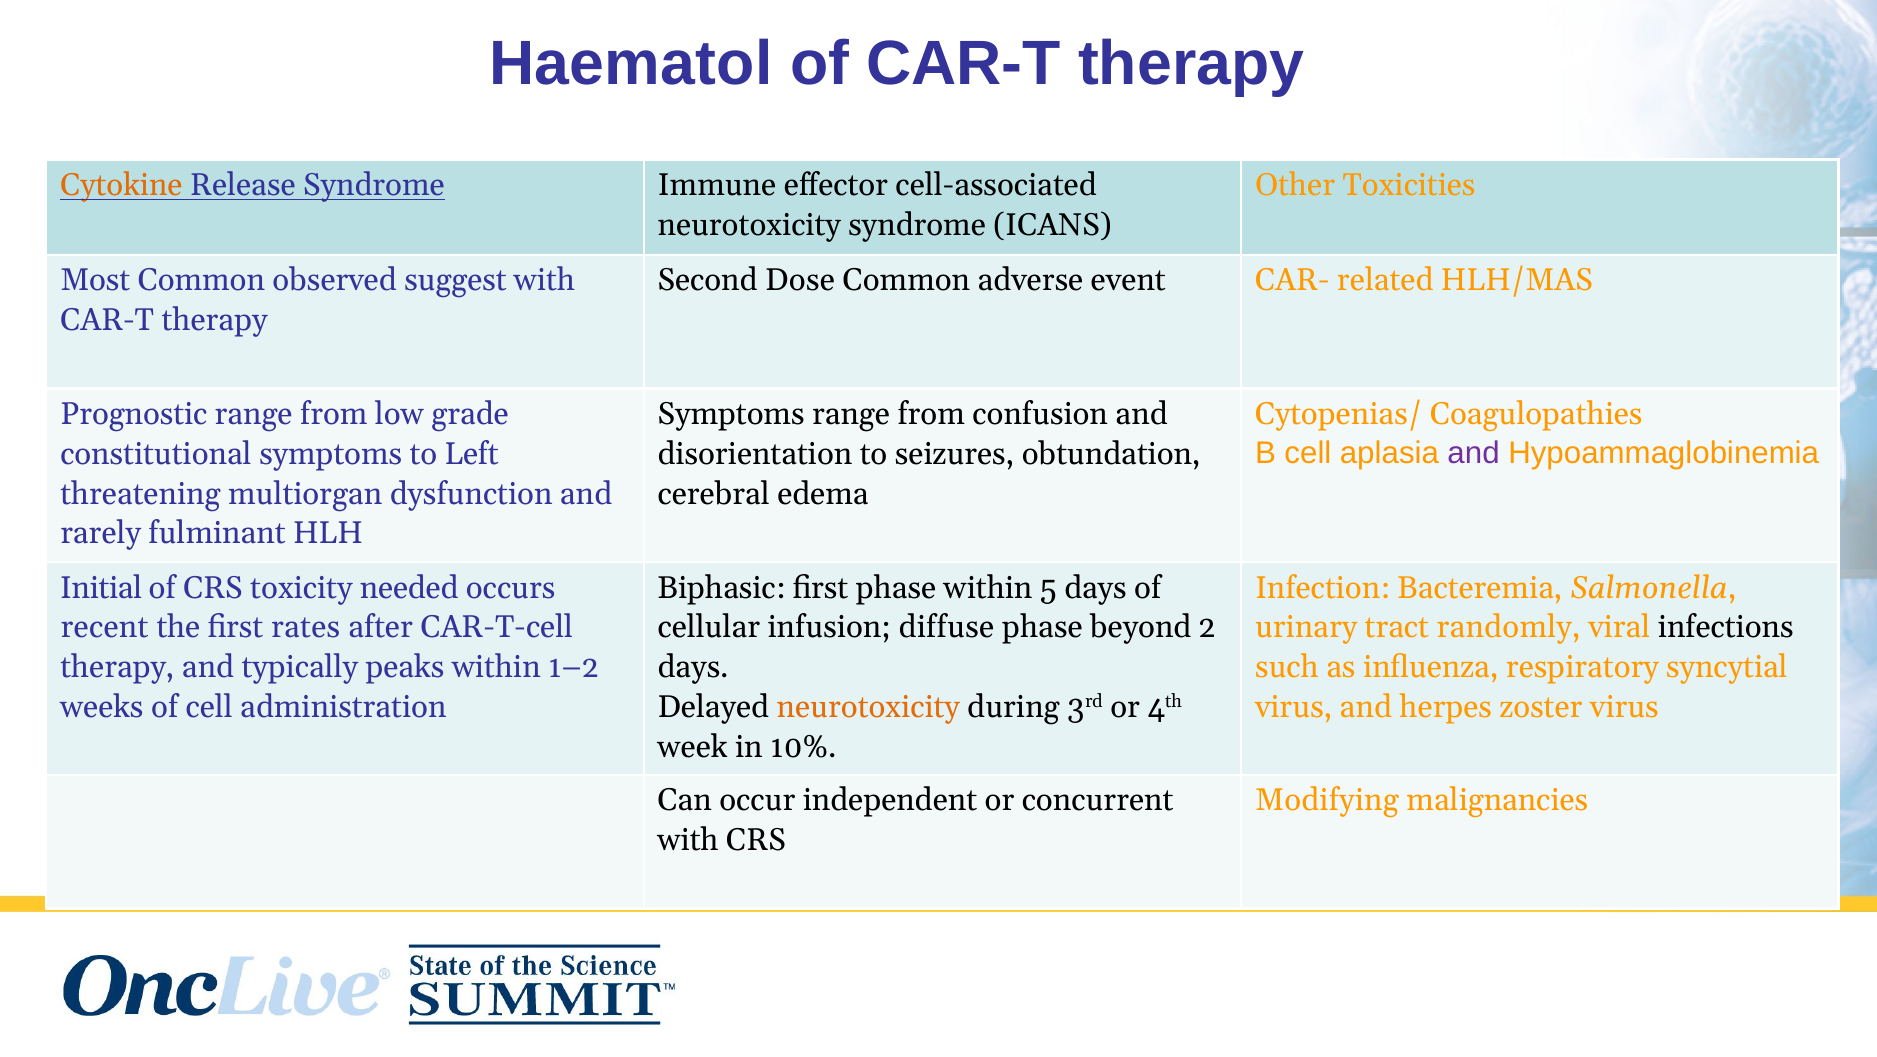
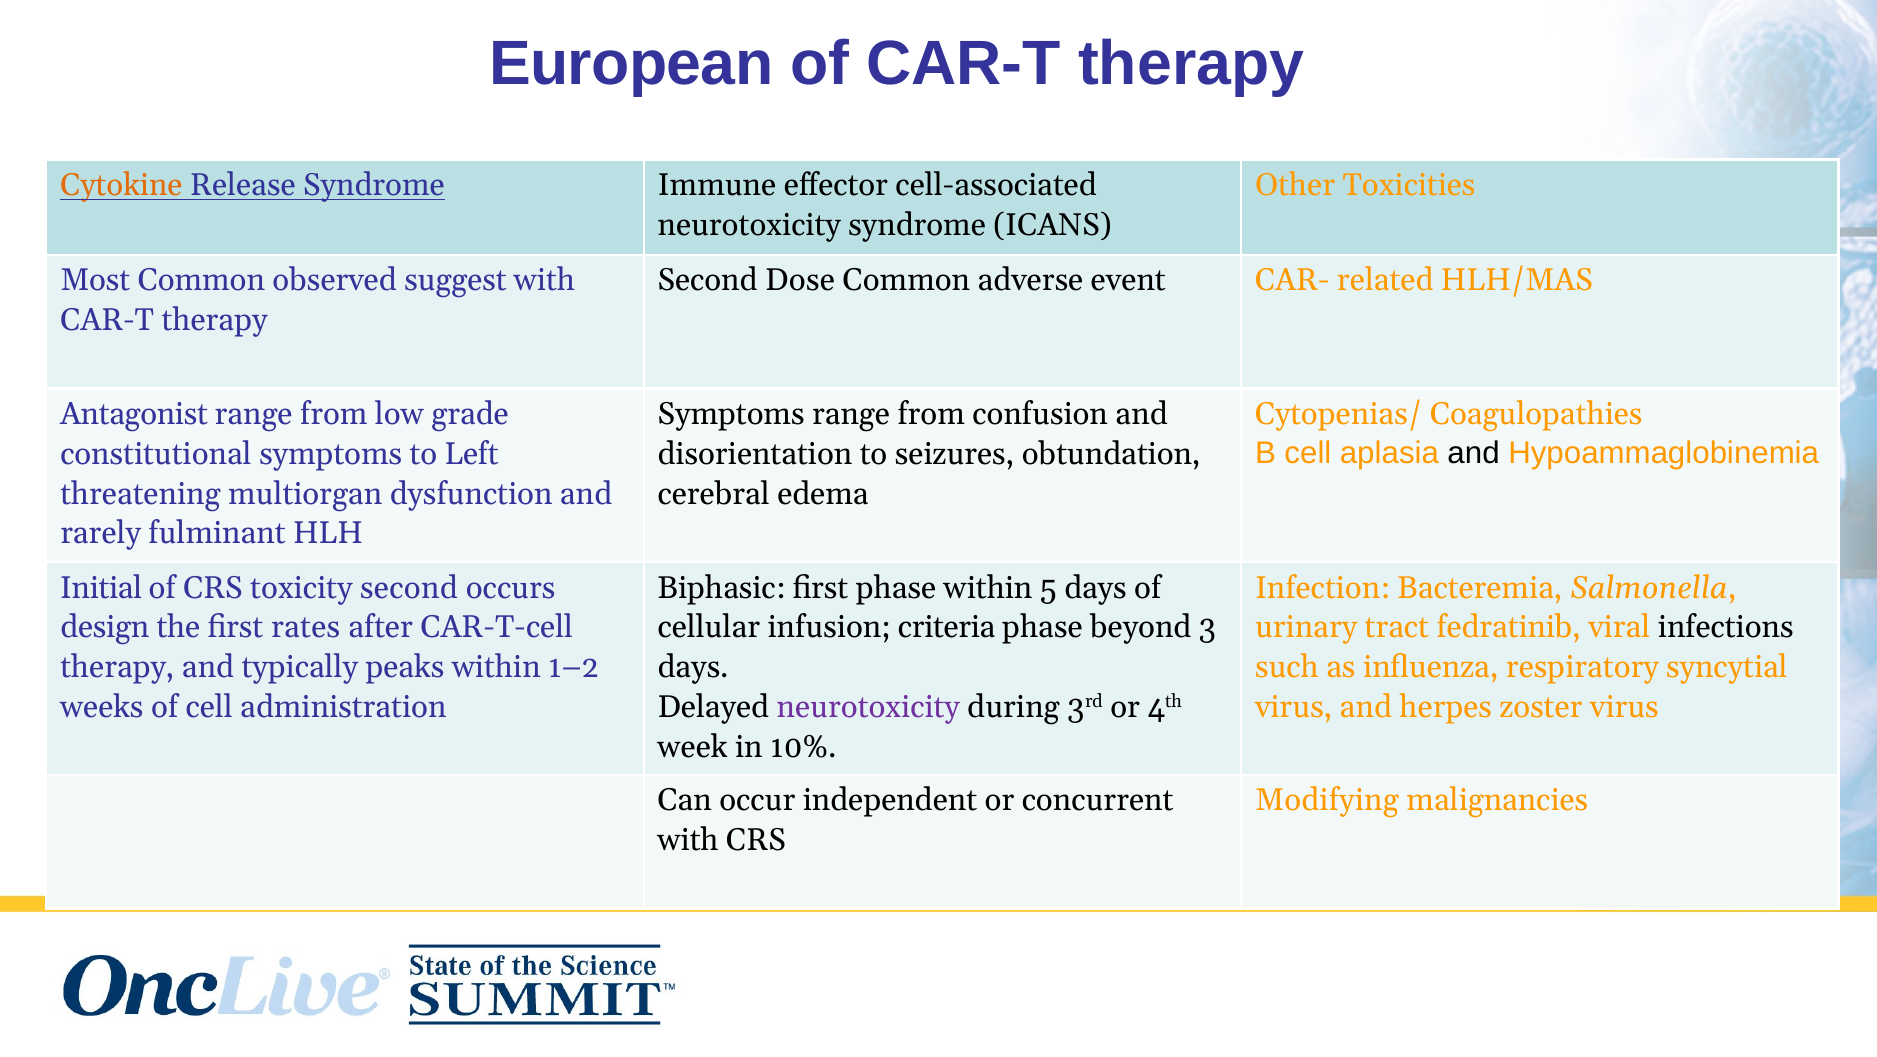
Haematol: Haematol -> European (631, 64)
Prognostic: Prognostic -> Antagonist (134, 414)
and colour: purple -> black (1474, 453)
toxicity needed: needed -> second (409, 588)
recent: recent -> design (105, 627)
diffuse: diffuse -> criteria (947, 627)
2: 2 -> 3 (1207, 627)
randomly: randomly -> fedratinib (1509, 627)
neurotoxicity colour: orange -> purple (868, 707)
